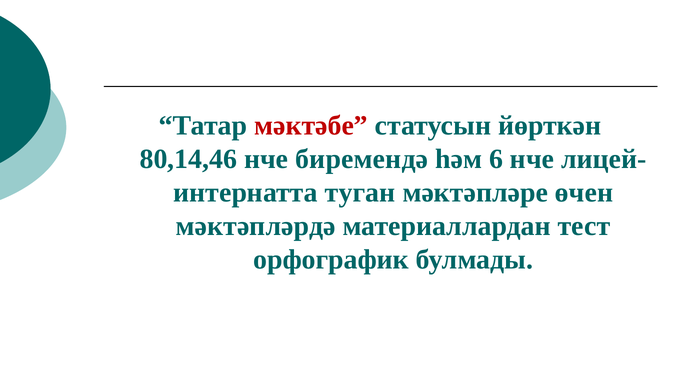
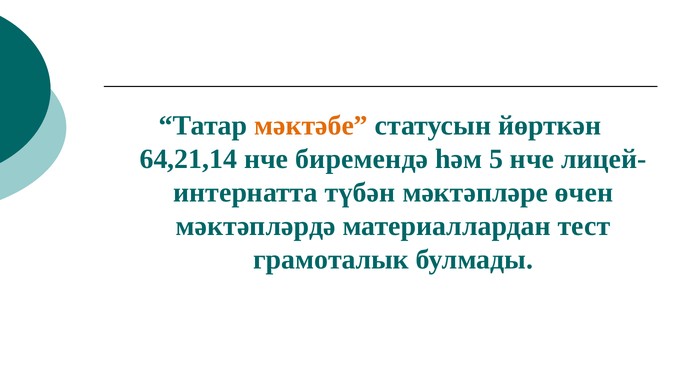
мәктәбе colour: red -> orange (311, 126)
80,14,46: 80,14,46 -> 64,21,14 (188, 159)
6: 6 -> 5 (496, 159)
туган: туган -> түбән (360, 193)
орфографик: орфографик -> грамоталык (331, 260)
